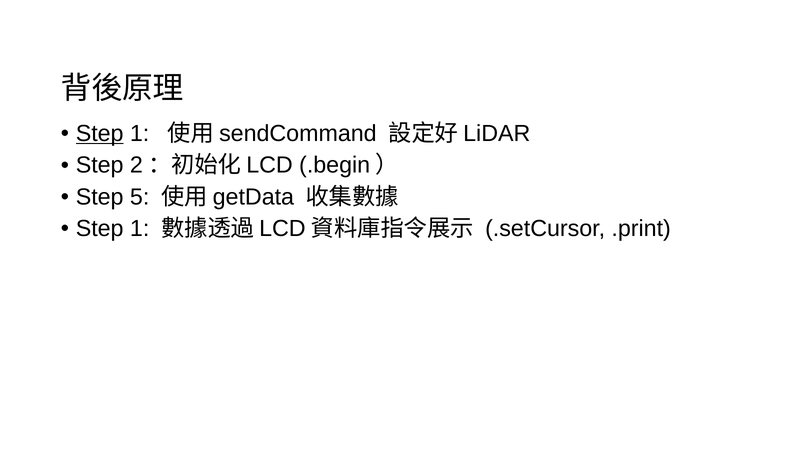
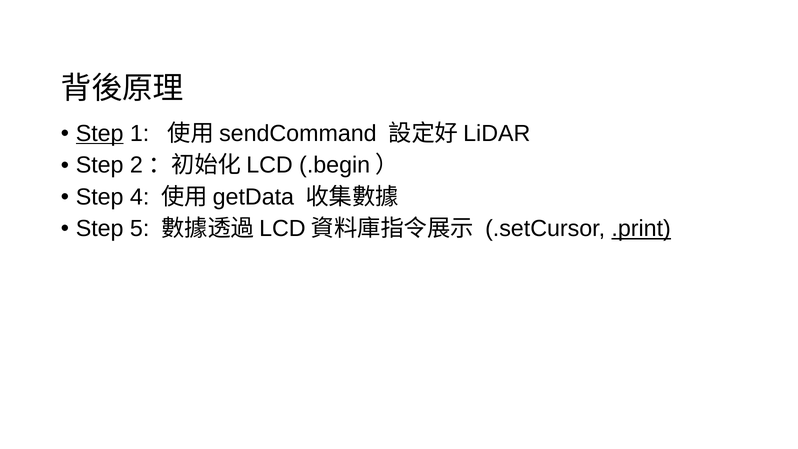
5: 5 -> 4 (140, 197)
1: 1 -> 5 (140, 228)
.print underline: none -> present (641, 228)
